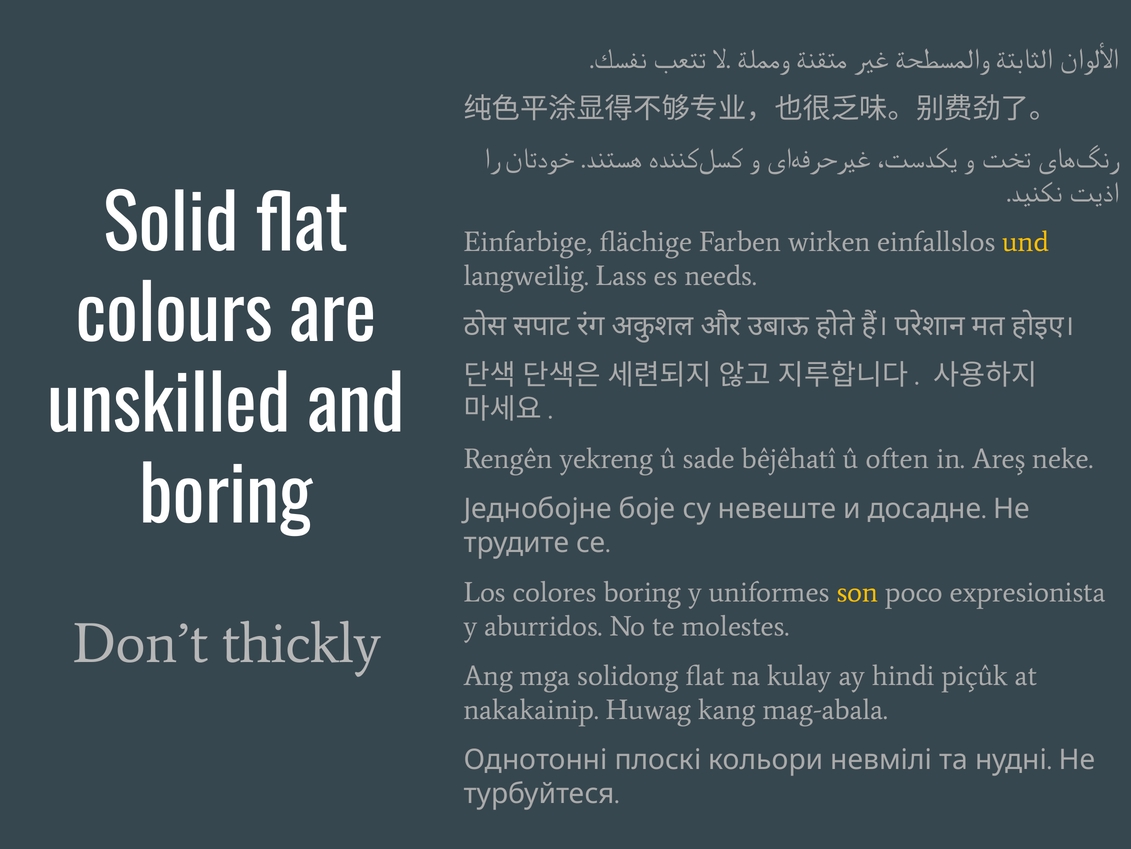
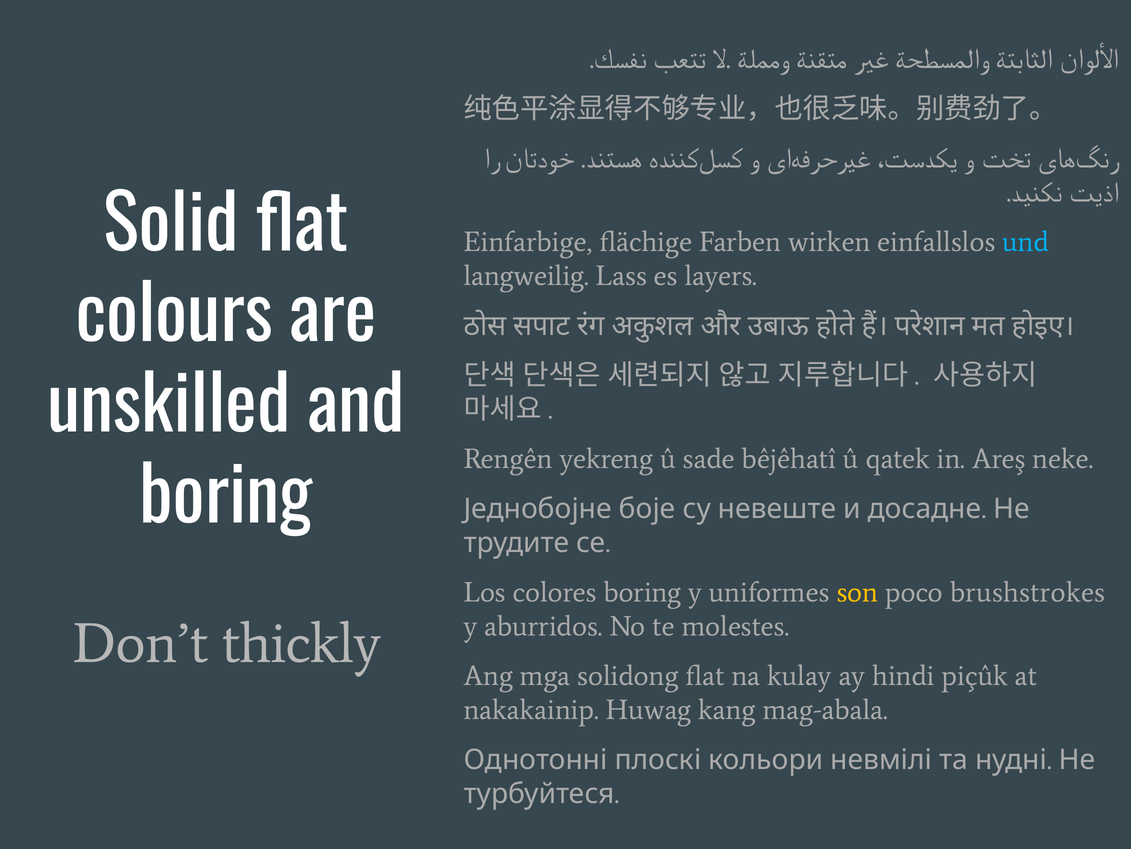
und colour: yellow -> light blue (1026, 242)
needs: needs -> layers (721, 276)
often: often -> qatek (898, 459)
expresionista: expresionista -> brushstrokes (1028, 592)
